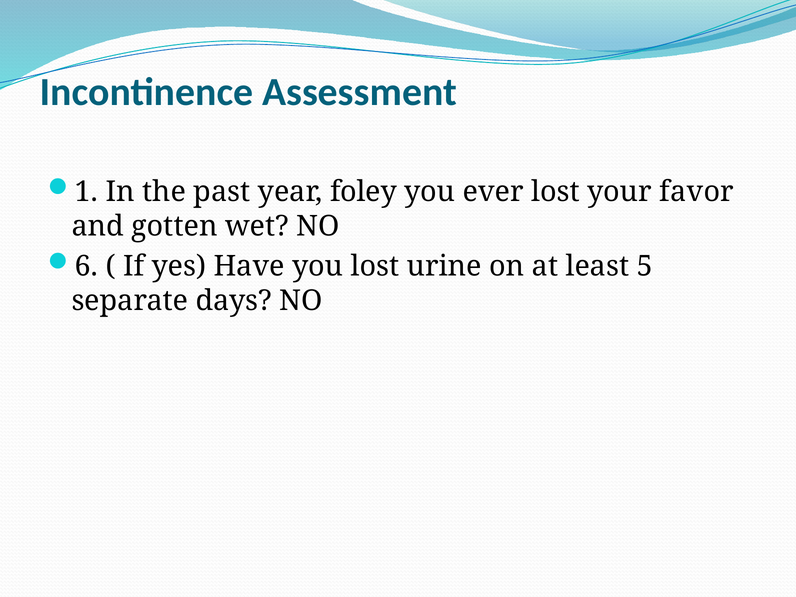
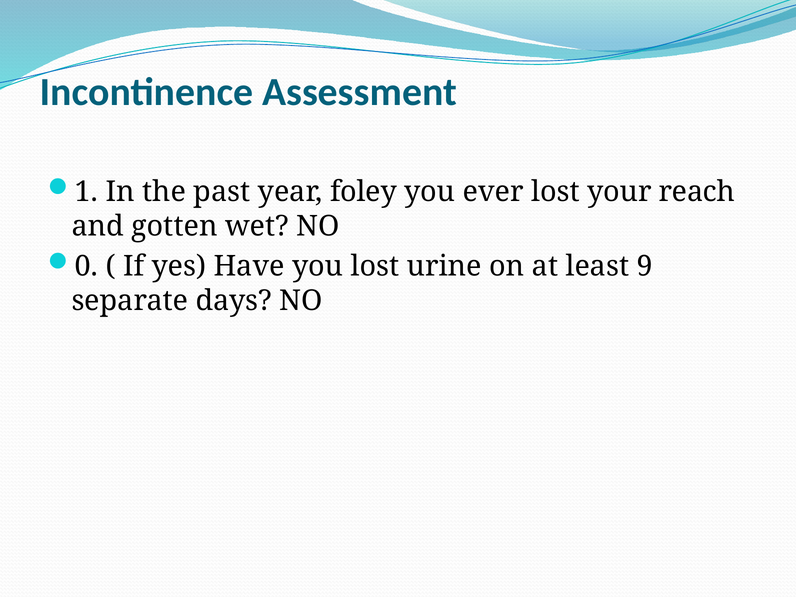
favor: favor -> reach (697, 192)
6: 6 -> 0 (87, 266)
5: 5 -> 9 (645, 266)
